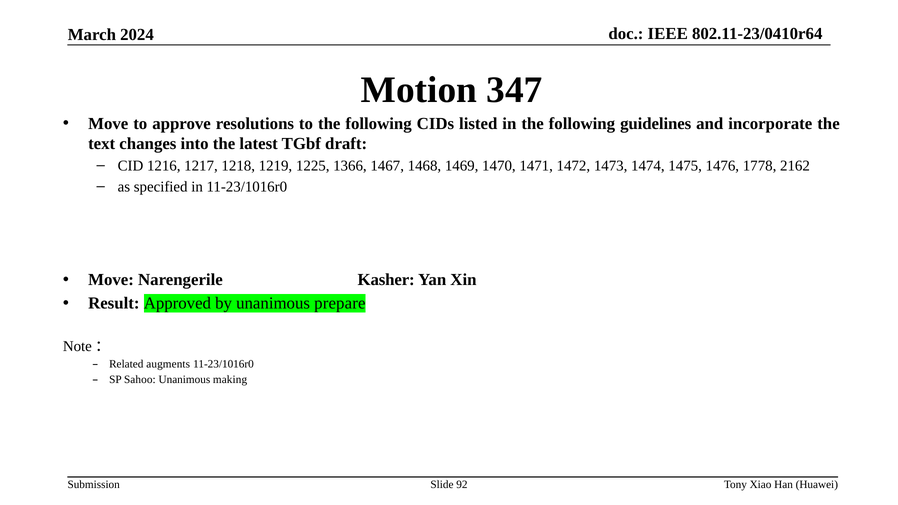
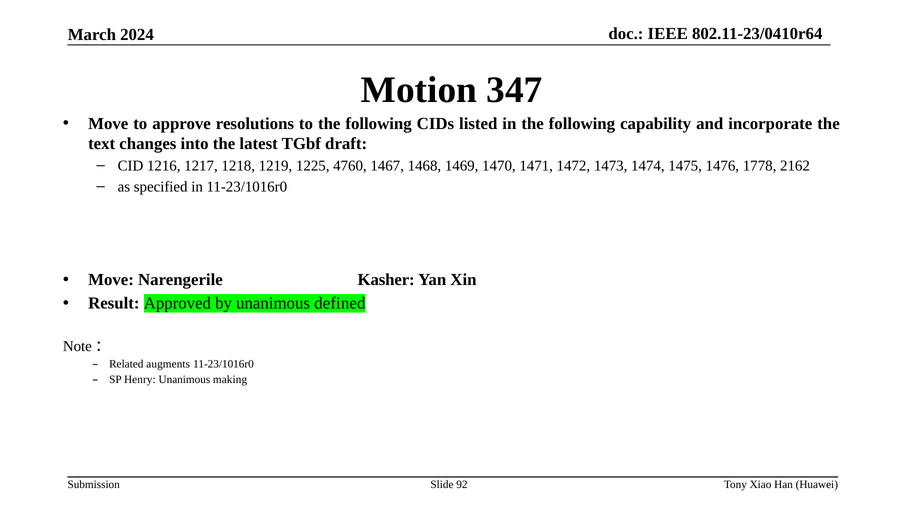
guidelines: guidelines -> capability (656, 124)
1366: 1366 -> 4760 (350, 166)
prepare: prepare -> defined (340, 304)
Sahoo: Sahoo -> Henry (140, 380)
